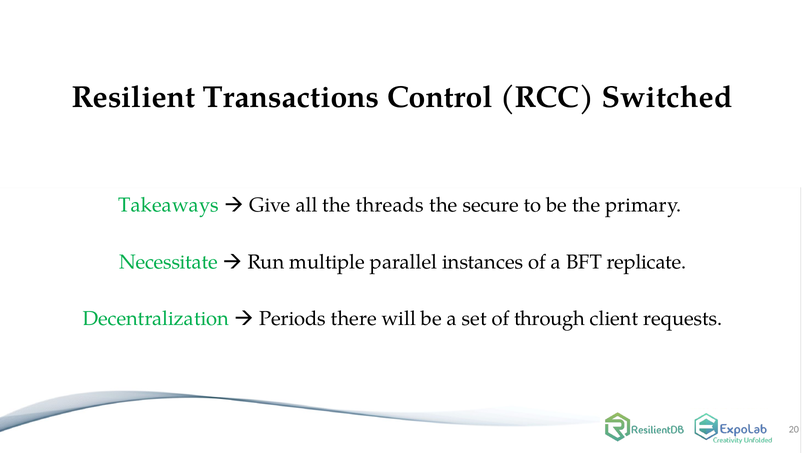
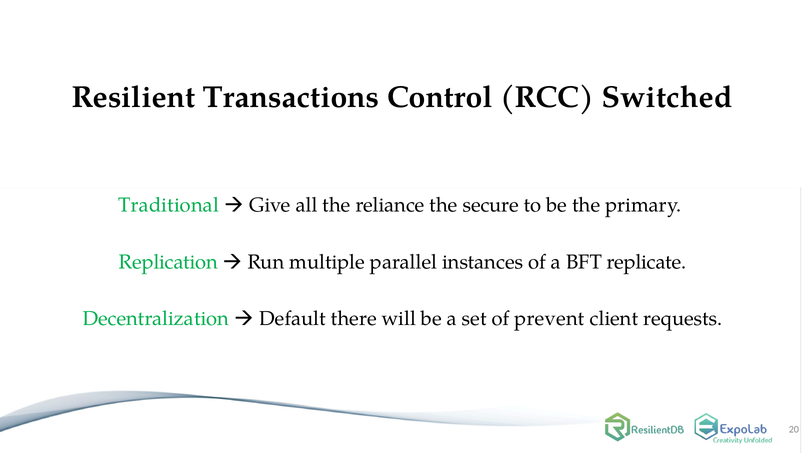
Takeaways: Takeaways -> Traditional (169, 205)
threads: threads -> reliance (390, 205)
Necessitate: Necessitate -> Replication (168, 262)
Periods: Periods -> Default (293, 318)
through: through -> prevent (549, 318)
